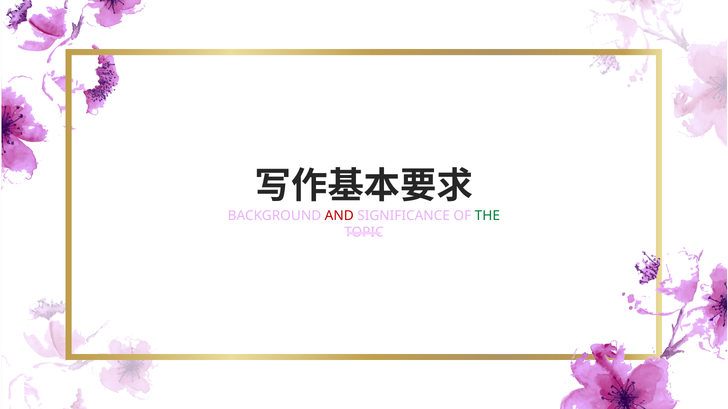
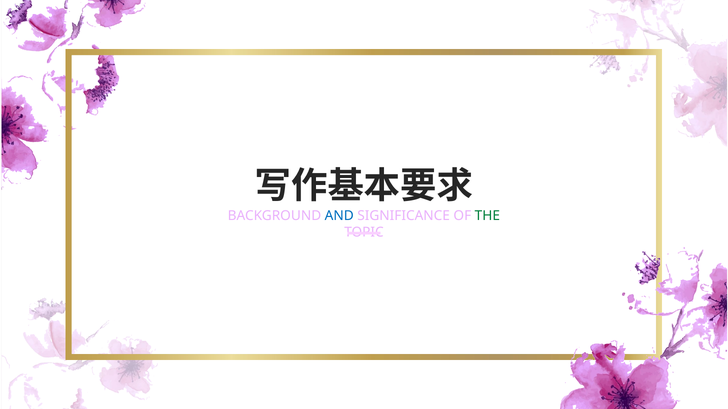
AND colour: red -> blue (339, 216)
